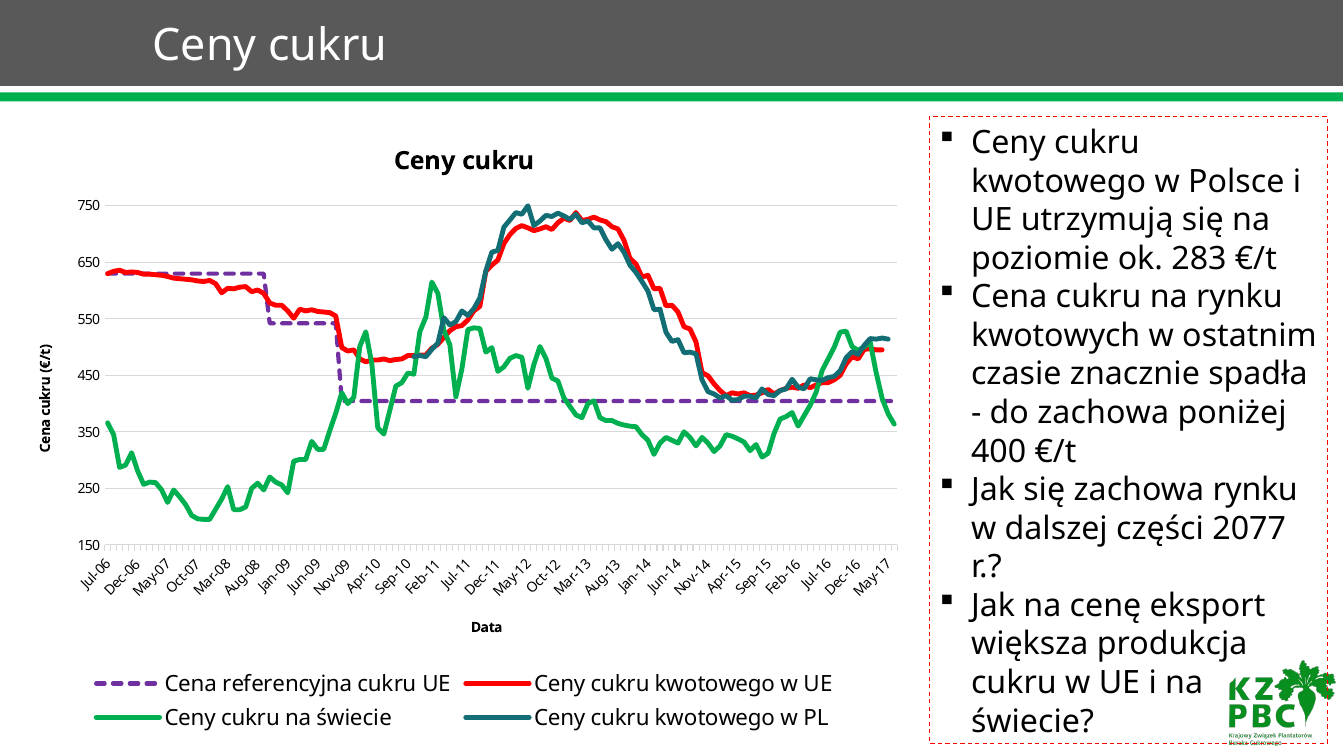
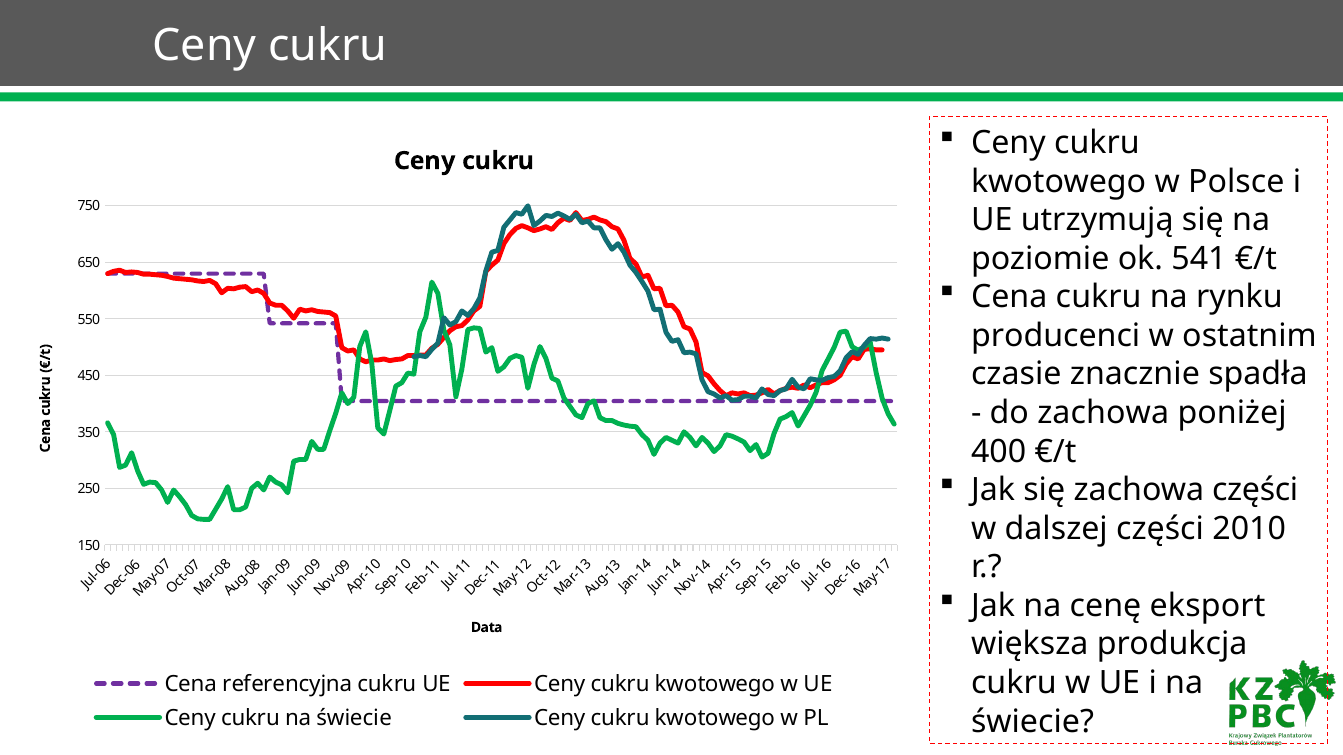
283: 283 -> 541 (1199, 259)
kwotowych: kwotowych -> producenci (1056, 336)
zachowa rynku: rynku -> części (1255, 490)
2077: 2077 -> 2010 (1249, 529)
